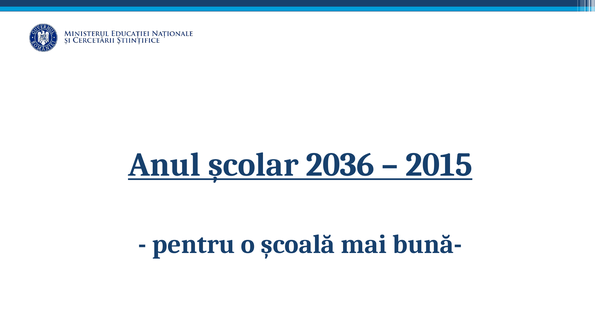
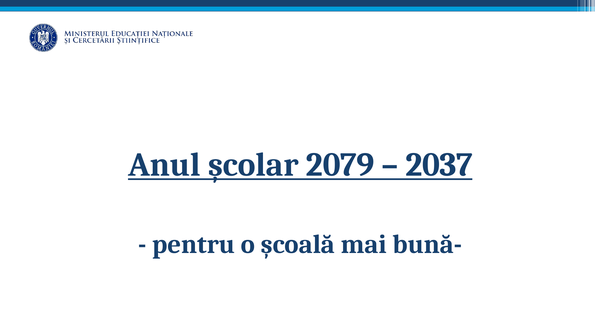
2036: 2036 -> 2079 (340, 165)
2015: 2015 -> 2037 (439, 165)
